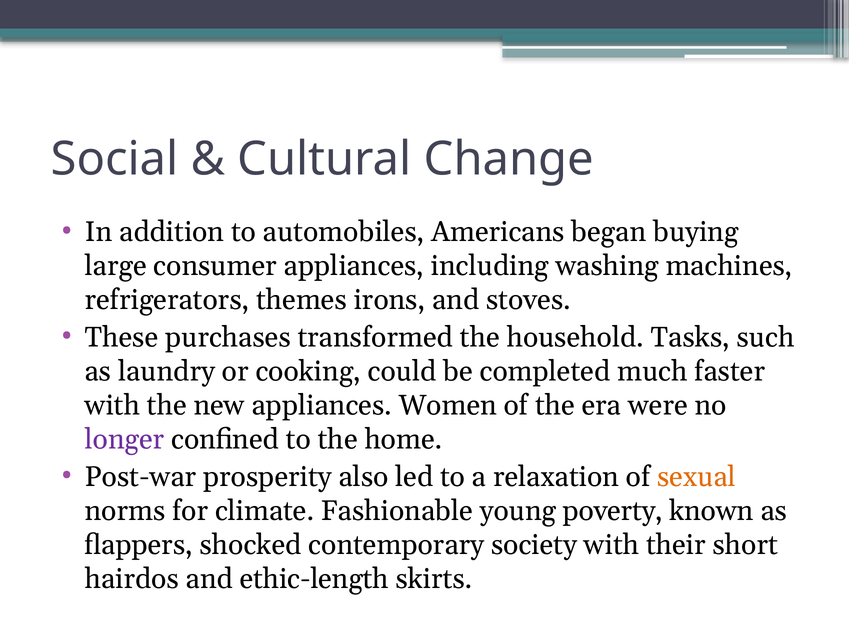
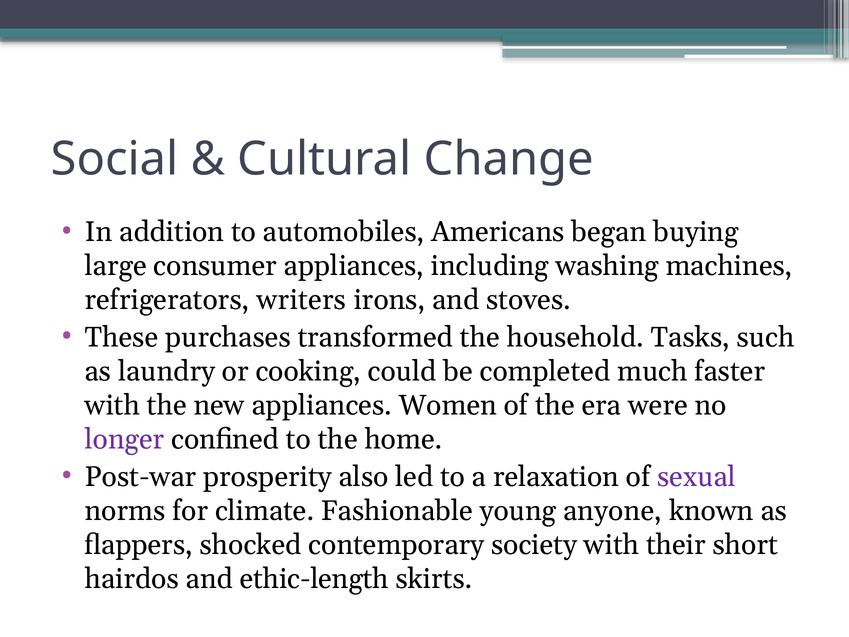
themes: themes -> writers (301, 300)
sexual colour: orange -> purple (697, 477)
poverty: poverty -> anyone (613, 511)
